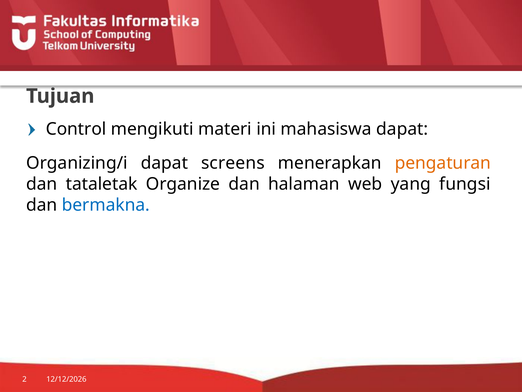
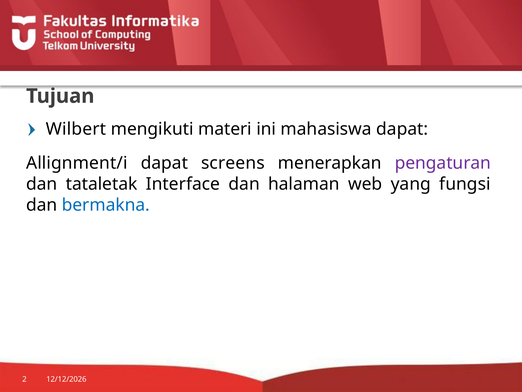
Control: Control -> Wilbert (76, 129)
Organizing/i: Organizing/i -> Allignment/i (77, 163)
pengaturan colour: orange -> purple (443, 163)
Organize: Organize -> Interface (183, 184)
